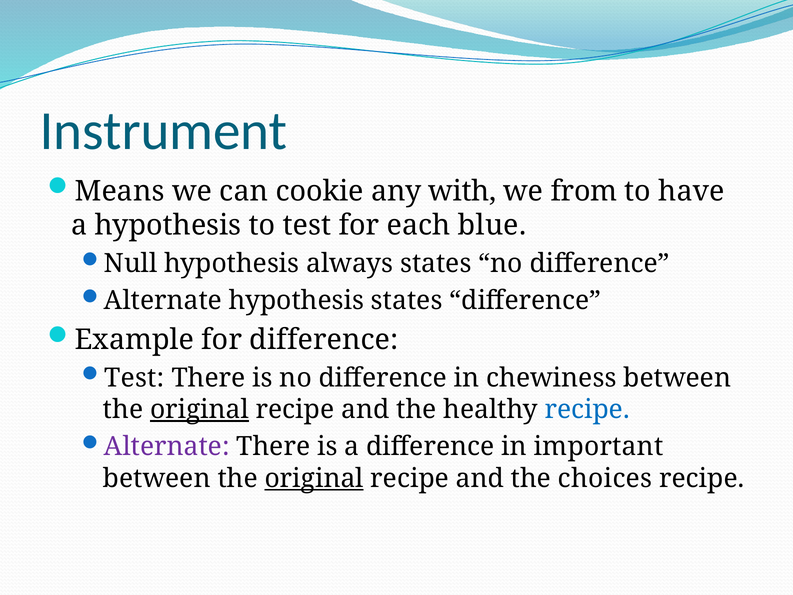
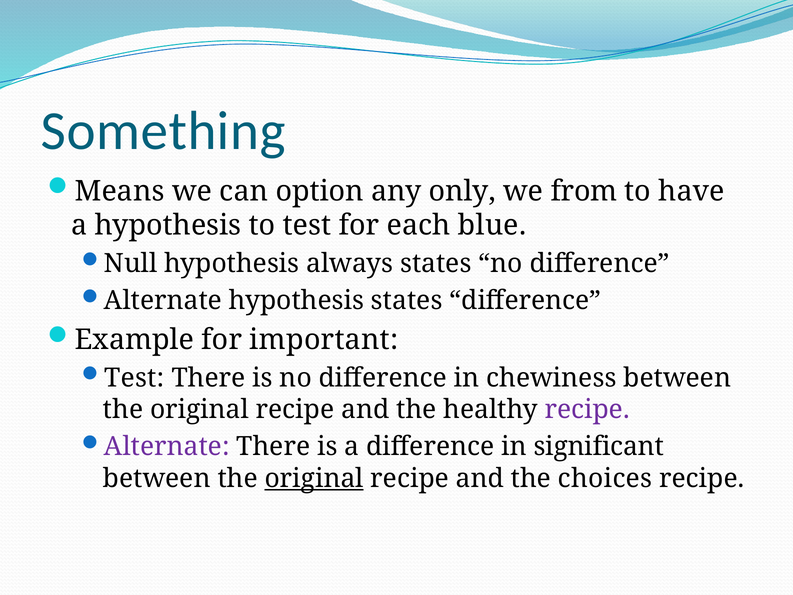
Instrument: Instrument -> Something (163, 131)
cookie: cookie -> option (320, 191)
with: with -> only (462, 191)
for difference: difference -> important (324, 340)
original underline: present -> none (200, 409)
recipe colour: blue -> purple (587, 409)
important: important -> significant (599, 446)
